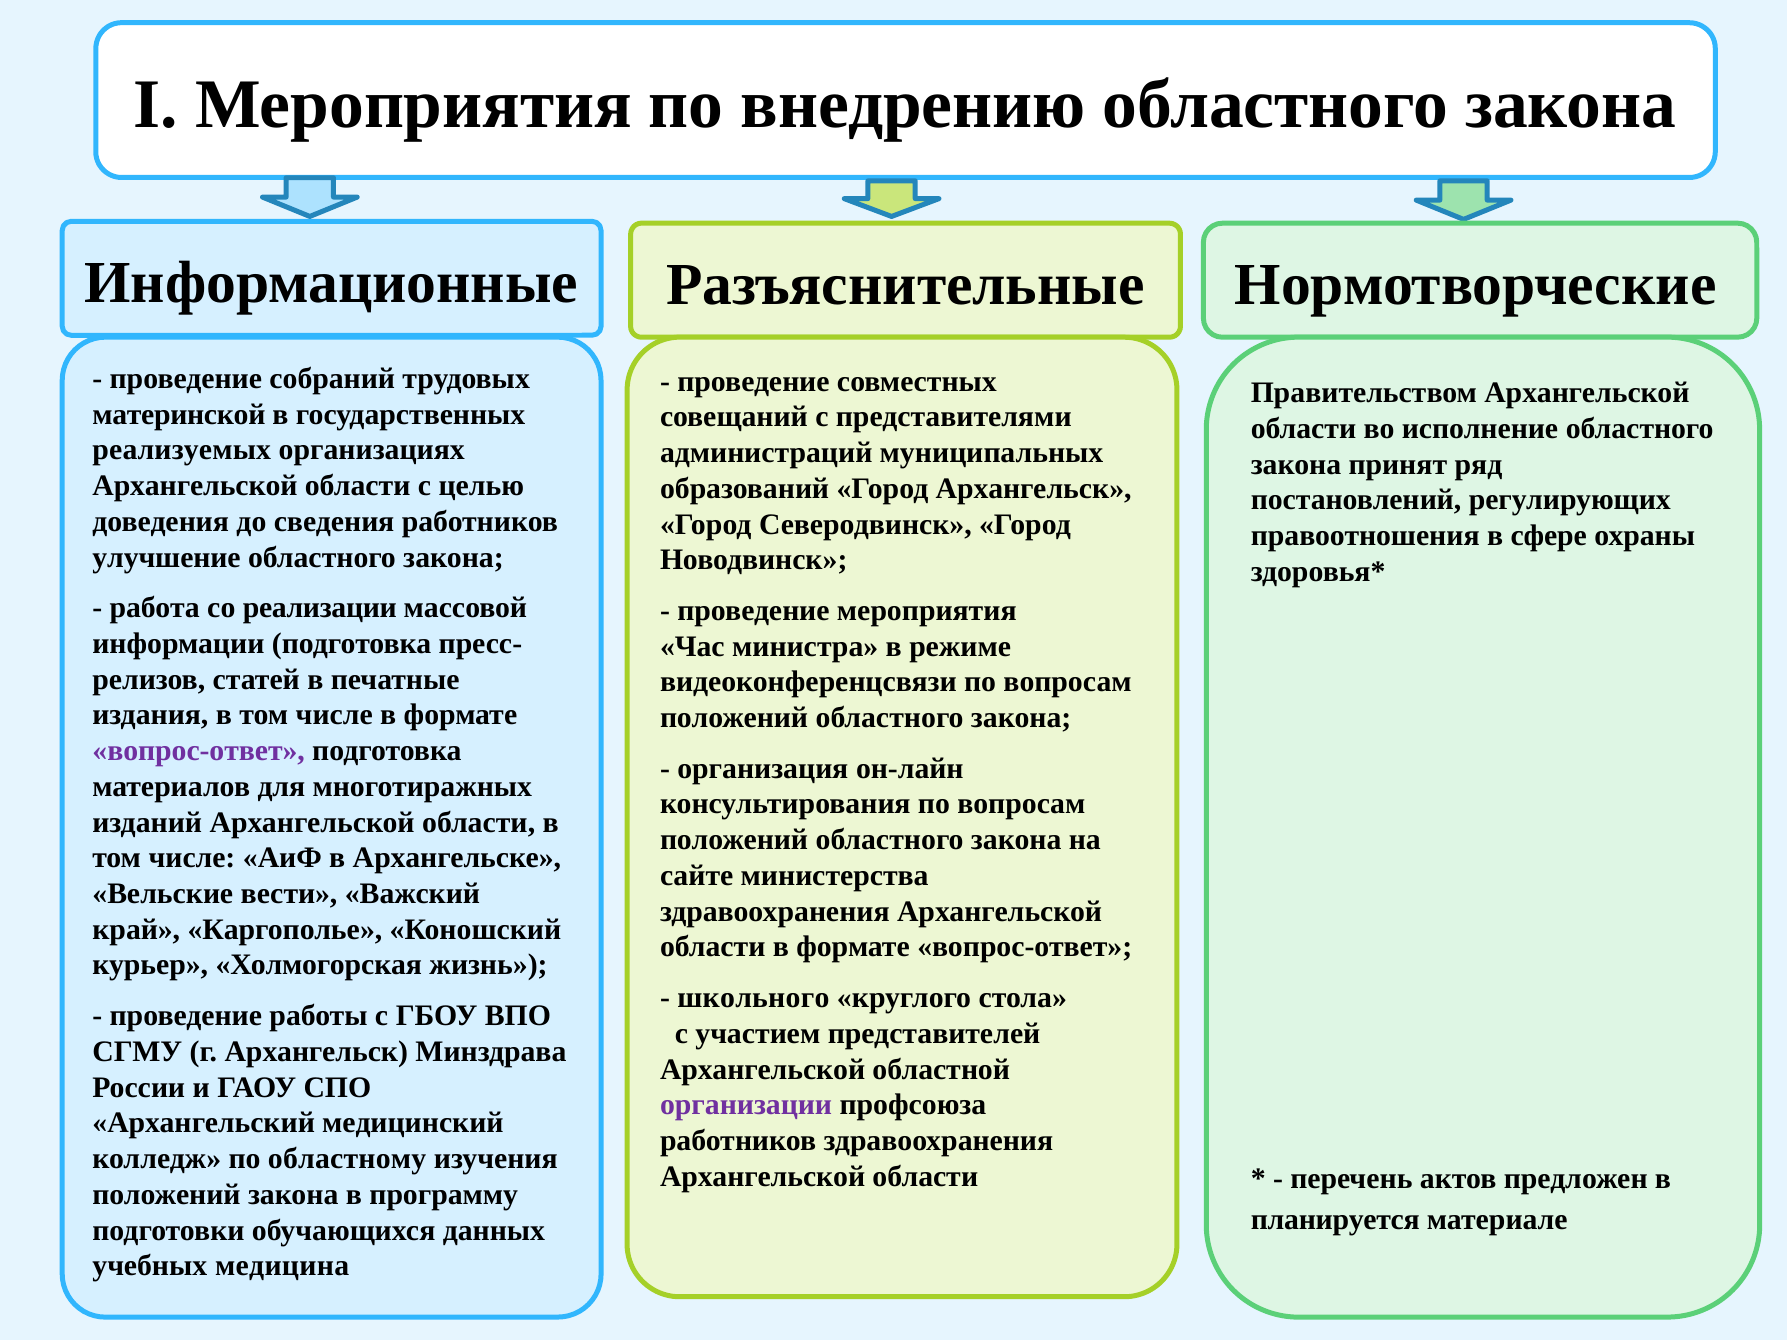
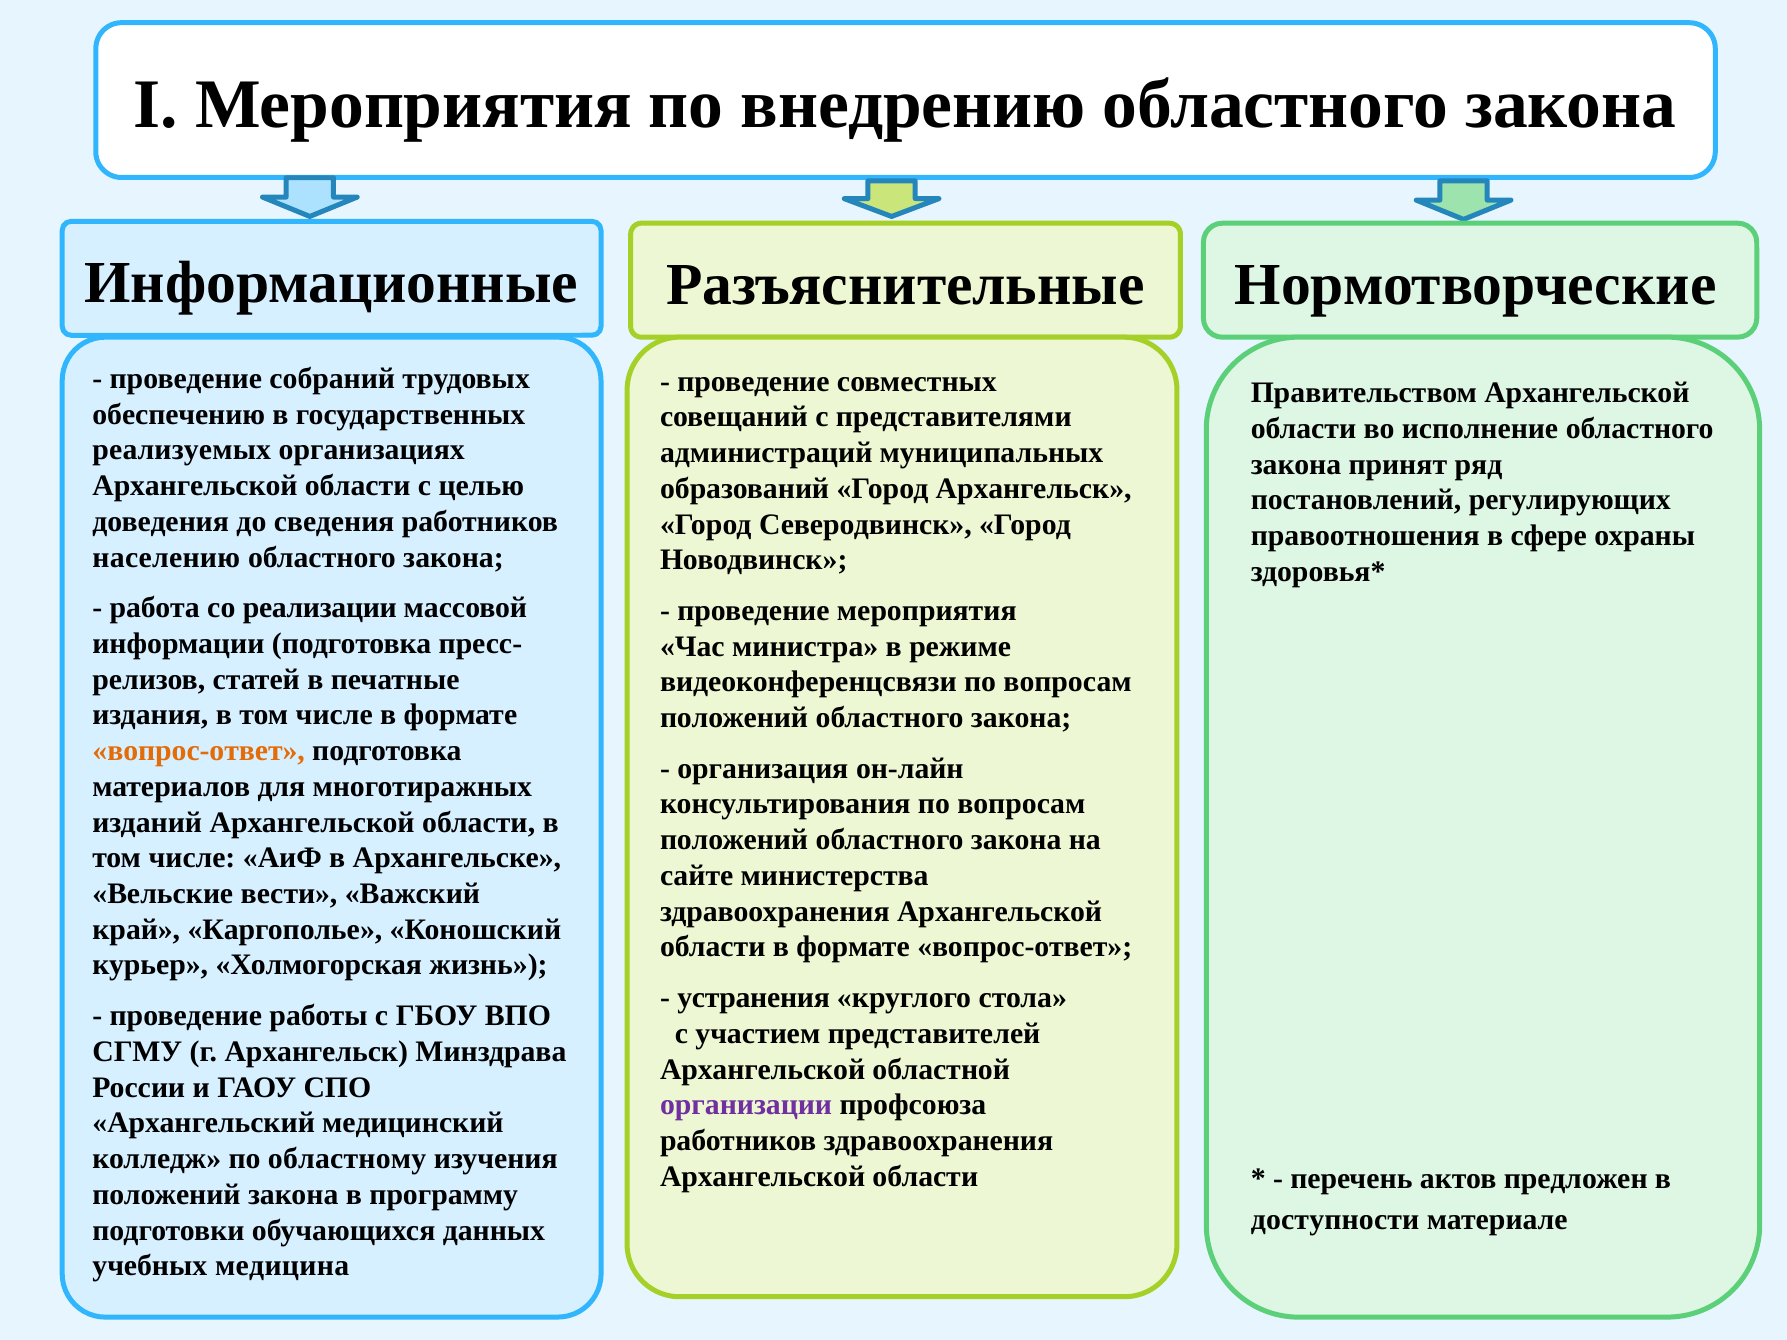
материнской: материнской -> обеспечению (179, 414)
улучшение: улучшение -> населению (166, 557)
вопрос-ответ colour: purple -> orange (199, 751)
школьного: школьного -> устранения (754, 998)
планируется: планируется -> доступности (1335, 1220)
